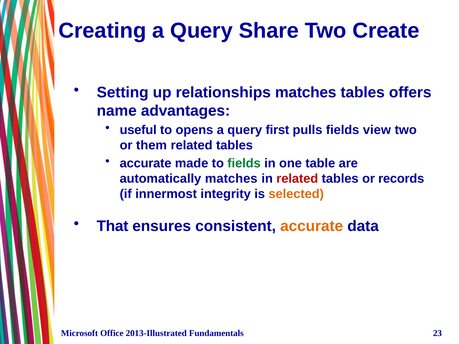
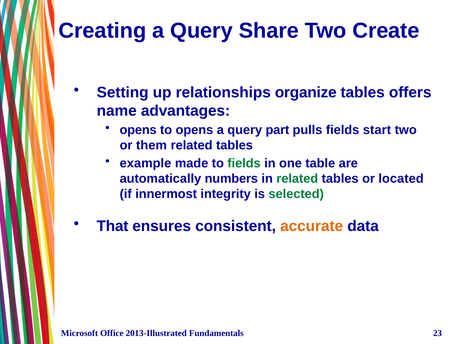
relationships matches: matches -> organize (306, 93)
useful: useful -> opens (138, 130)
first: first -> part (277, 130)
view: view -> start (377, 130)
accurate: accurate -> example (145, 163)
automatically matches: matches -> numbers (231, 179)
related colour: red -> green (297, 179)
records: records -> located (401, 179)
selected colour: orange -> green (296, 194)
